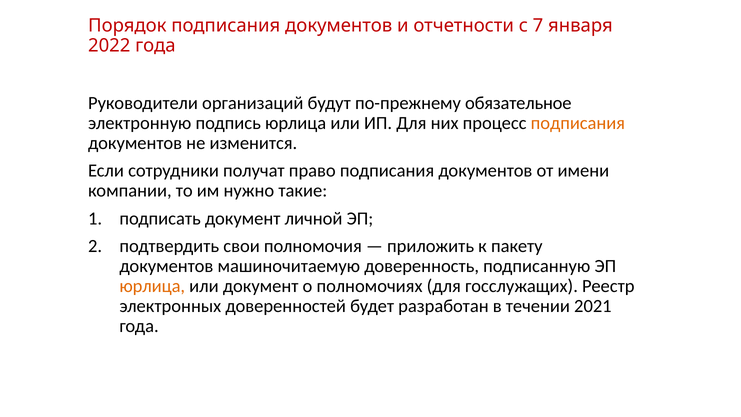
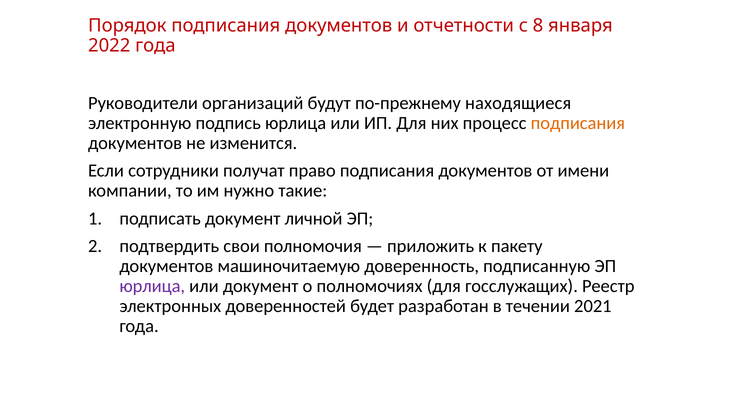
7: 7 -> 8 (538, 26)
обязательное: обязательное -> находящиеся (518, 103)
юрлица colour: orange -> purple (152, 286)
